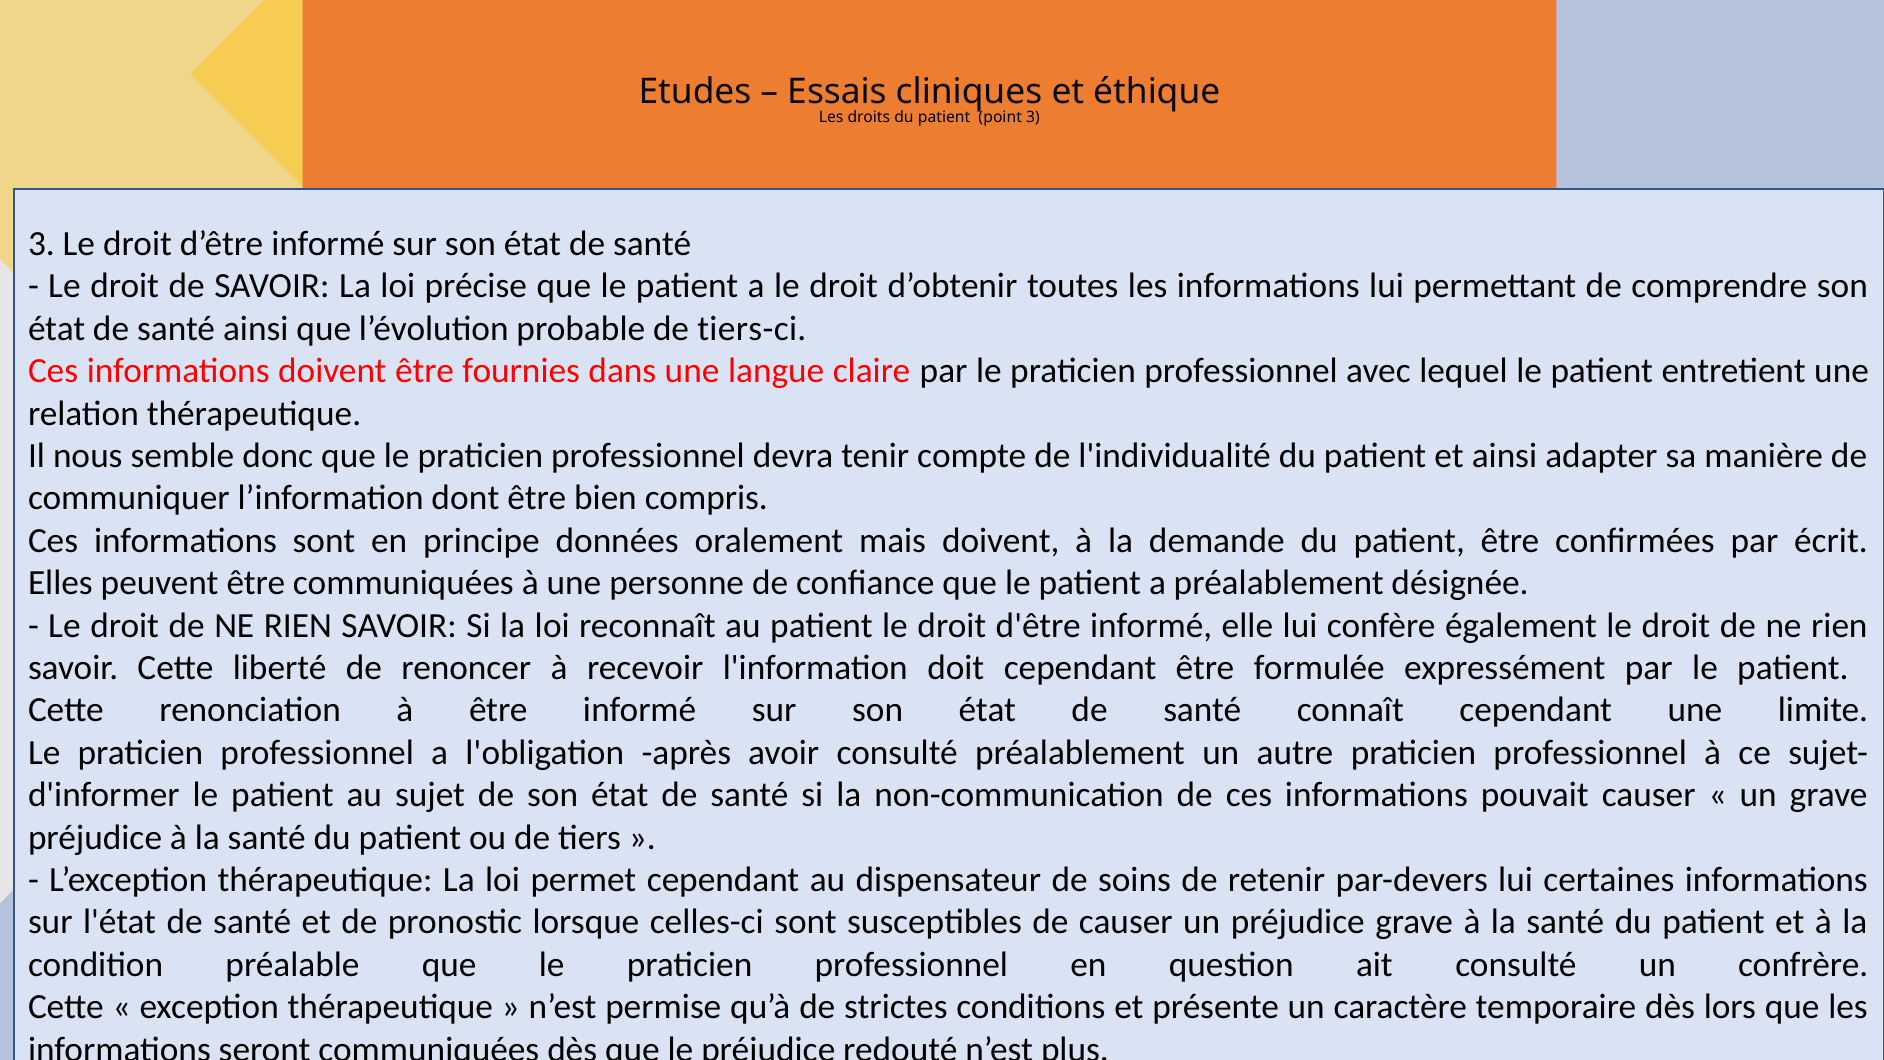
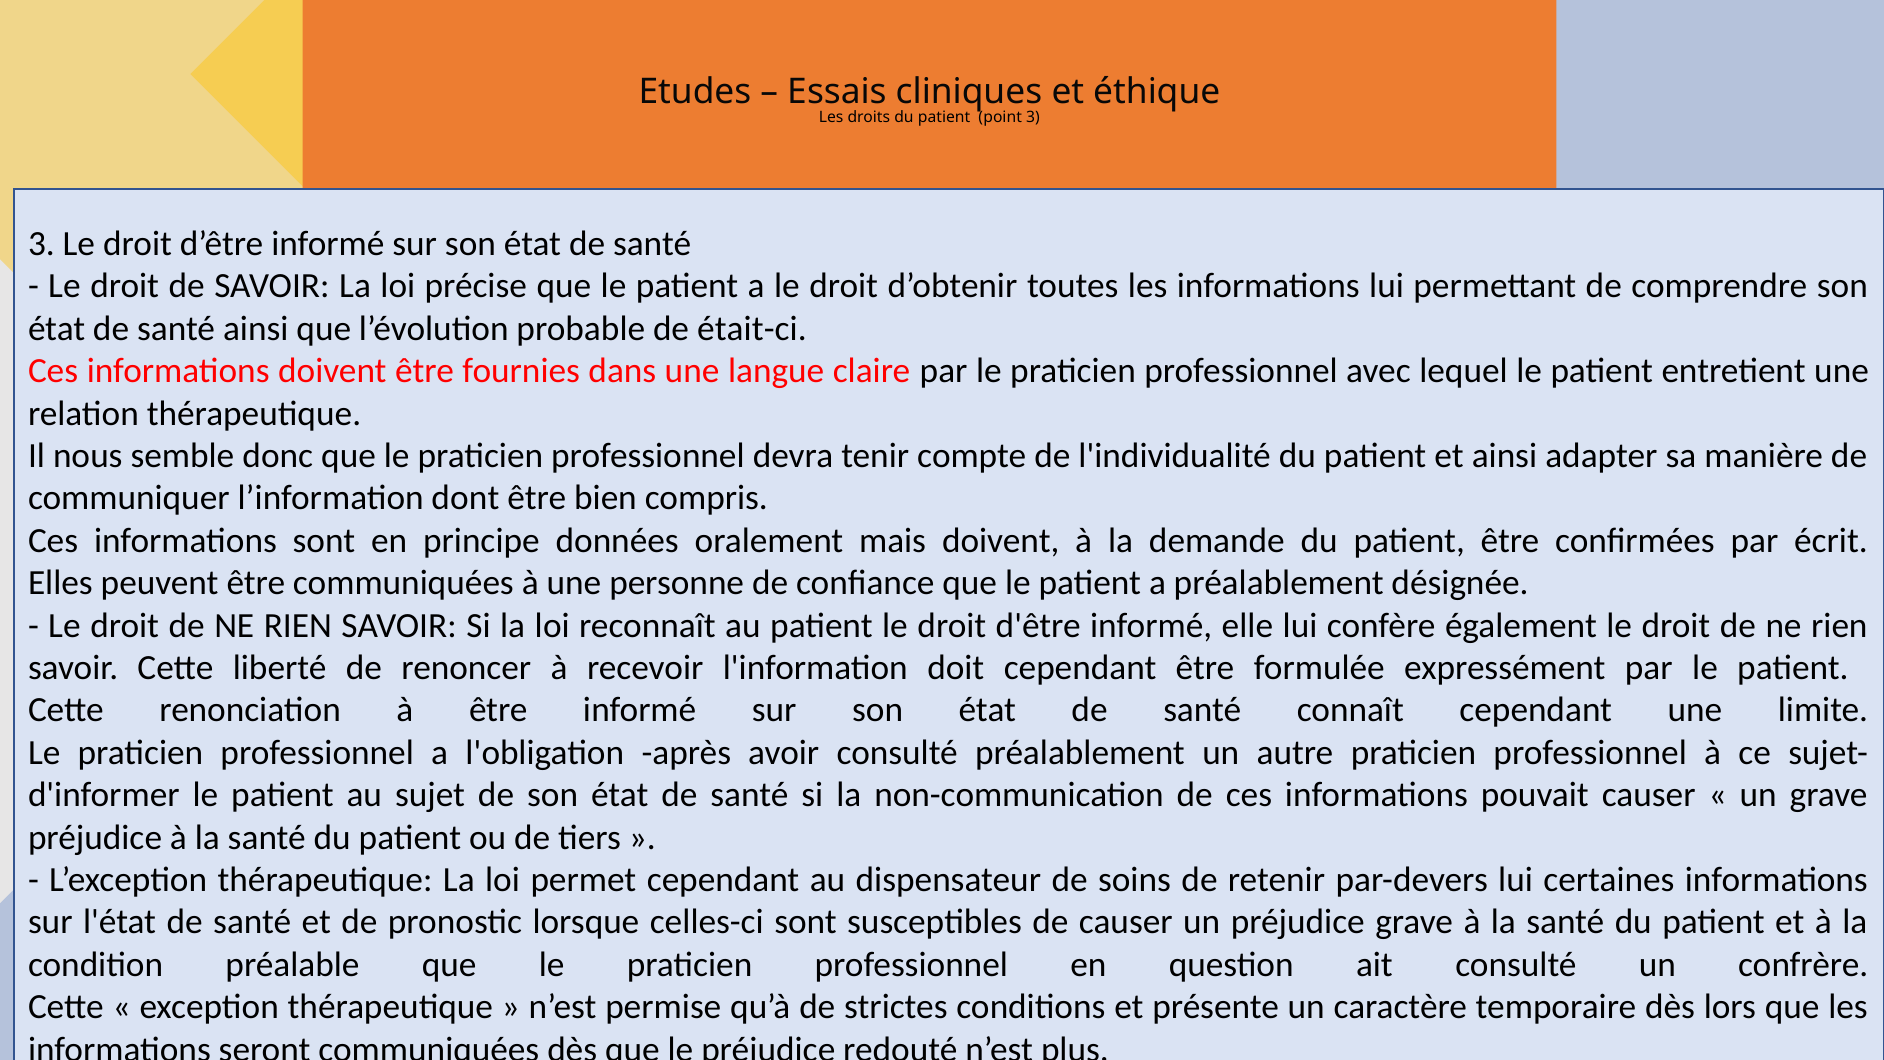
tiers-ci: tiers-ci -> était-ci (752, 328)
